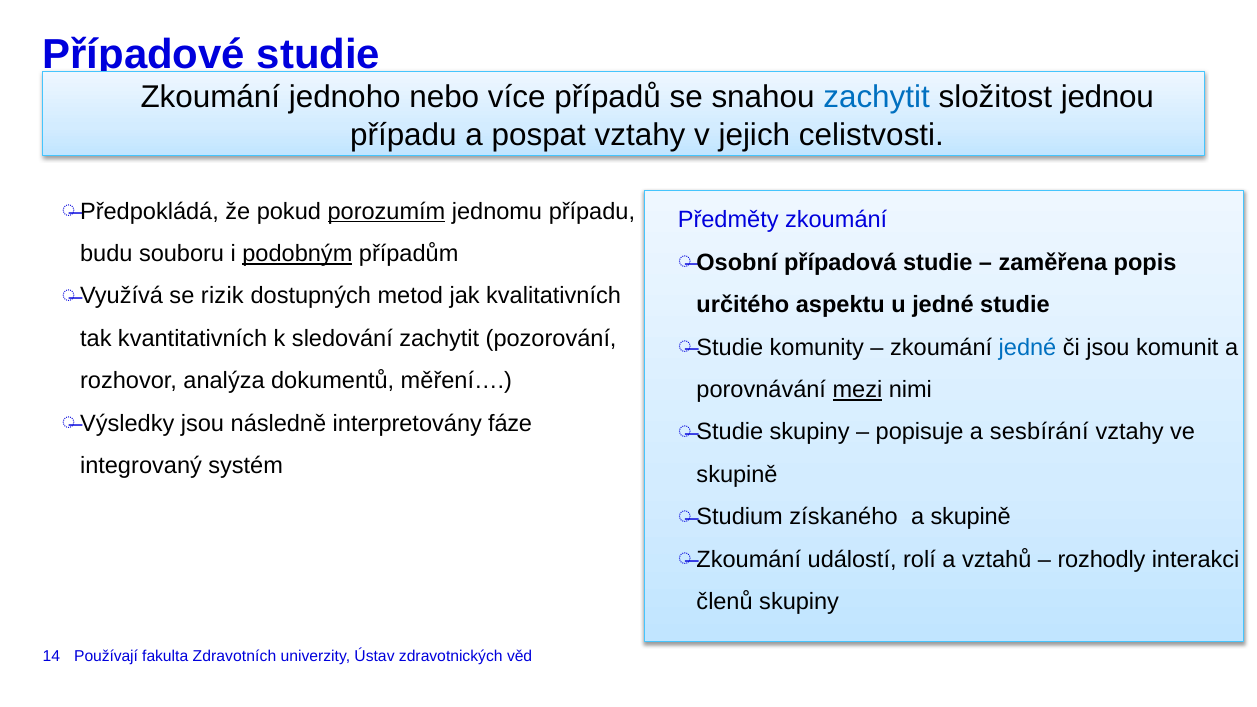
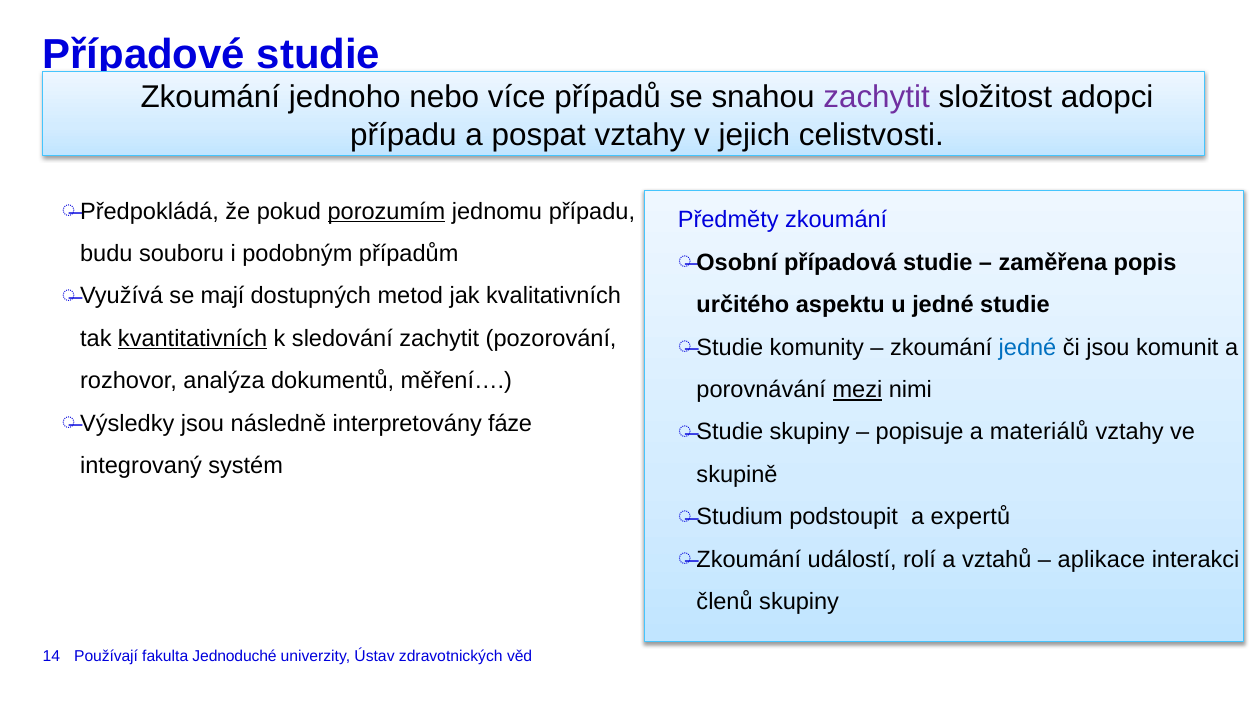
zachytit colour: blue -> purple (877, 97)
jednou: jednou -> adopci (1107, 97)
podobným underline: present -> none (297, 254)
rizik: rizik -> mají (223, 296)
kvantitativních underline: none -> present (193, 339)
sesbírání: sesbírání -> materiálů (1039, 432)
získaného: získaného -> podstoupit (844, 517)
a skupině: skupině -> expertů (970, 517)
rozhodly: rozhodly -> aplikace (1101, 559)
Zdravotních: Zdravotních -> Jednoduché (235, 656)
